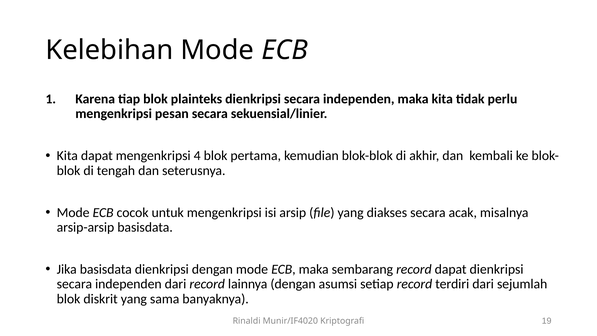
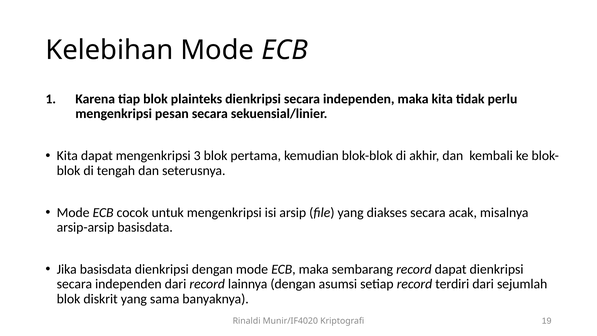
4: 4 -> 3 (197, 156)
